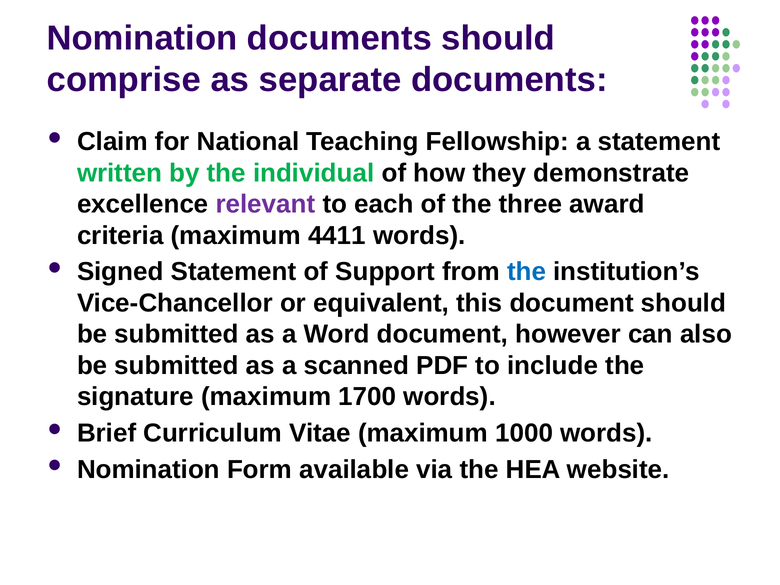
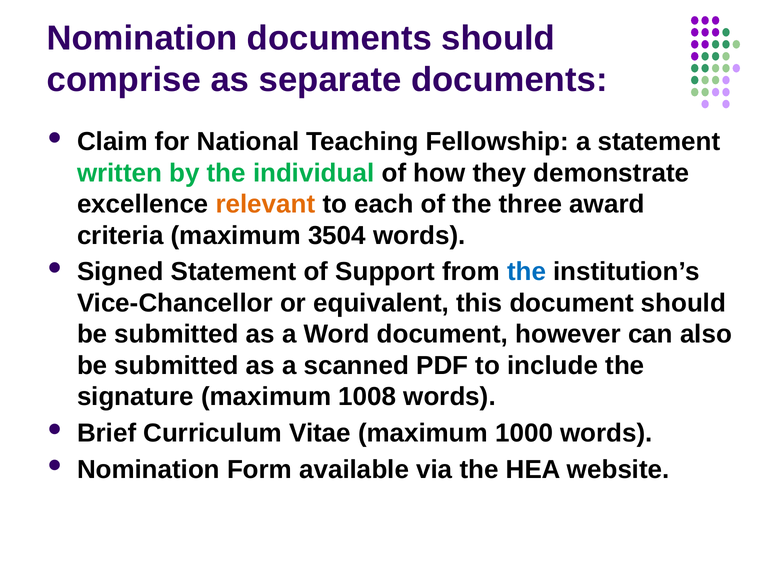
relevant colour: purple -> orange (265, 204)
4411: 4411 -> 3504 (337, 235)
1700: 1700 -> 1008 (367, 397)
